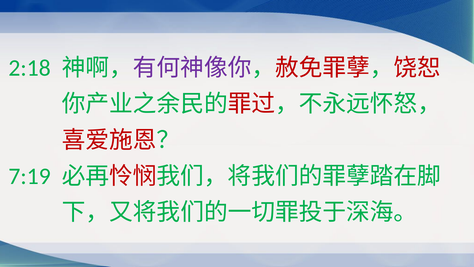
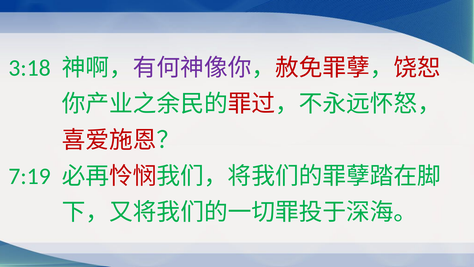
2:18: 2:18 -> 3:18 (30, 68)
